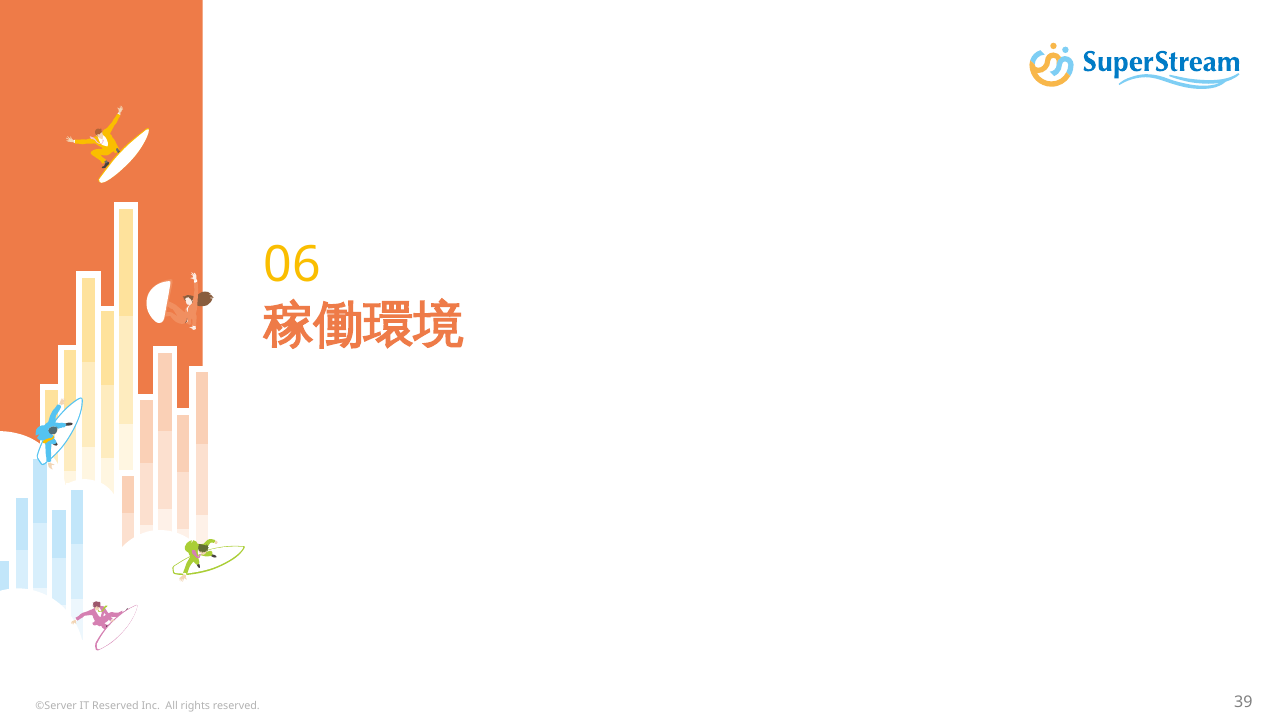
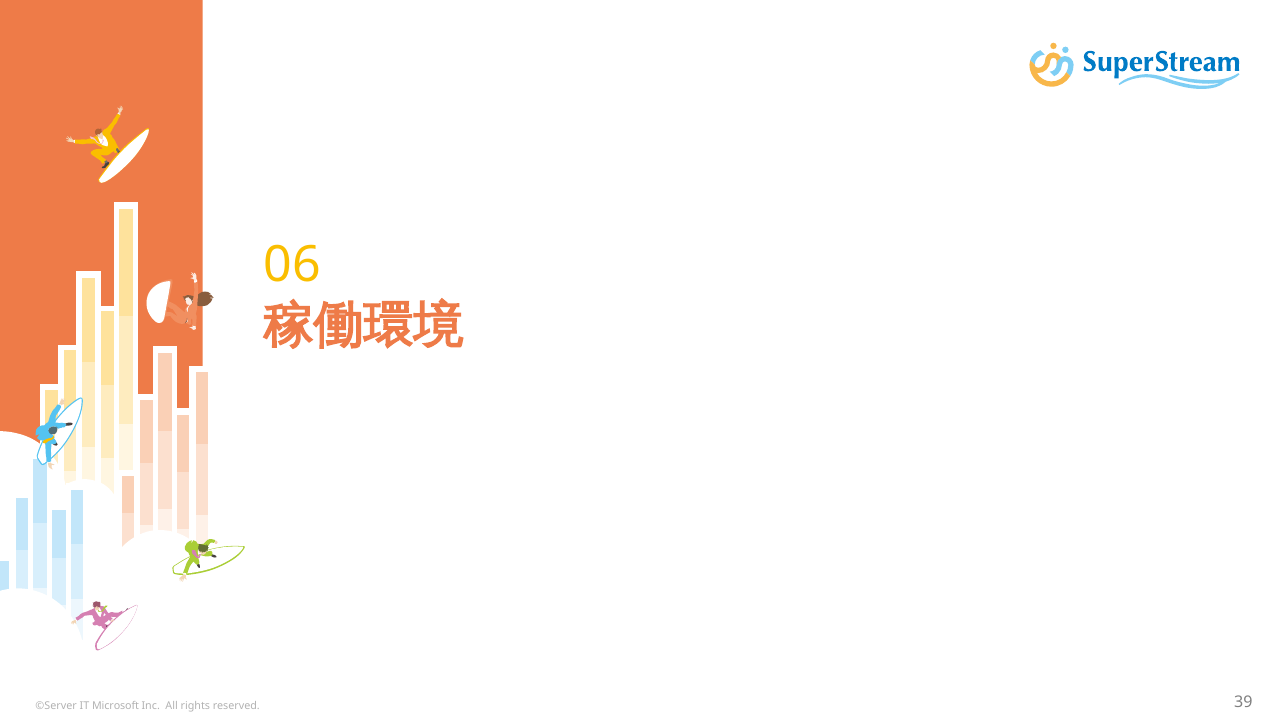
IT Reserved: Reserved -> Microsoft (116, 706)
